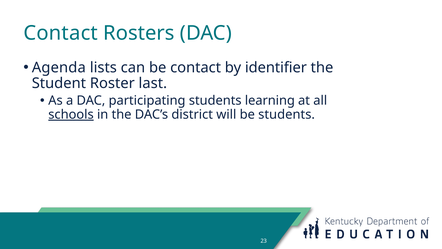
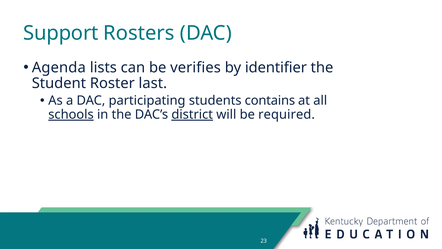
Contact: Contact -> Support (61, 33)
be contact: contact -> verifies (196, 67)
learning: learning -> contains (270, 100)
district underline: none -> present (192, 114)
be students: students -> required (287, 114)
